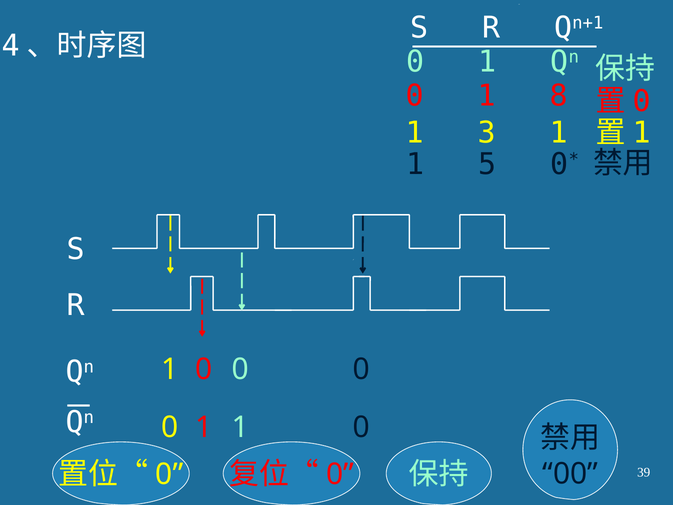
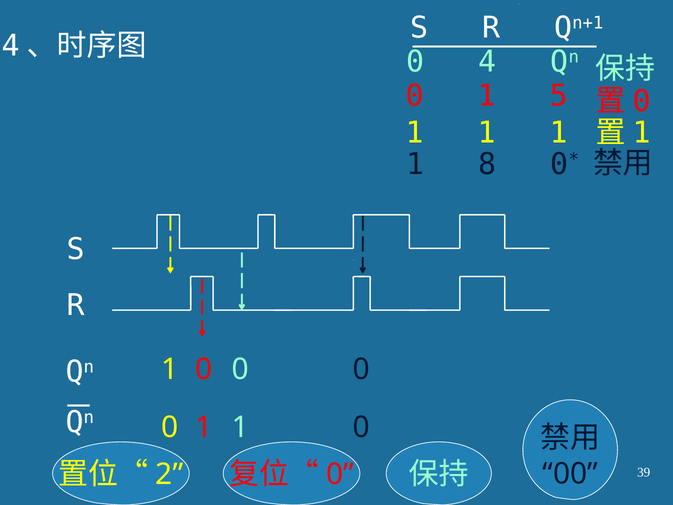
1: 1 -> 4 (487, 62)
8: 8 -> 5 (559, 96)
3: 3 -> 1 (487, 133)
5: 5 -> 8 (487, 164)
0: 0 -> 2 (169, 474)
